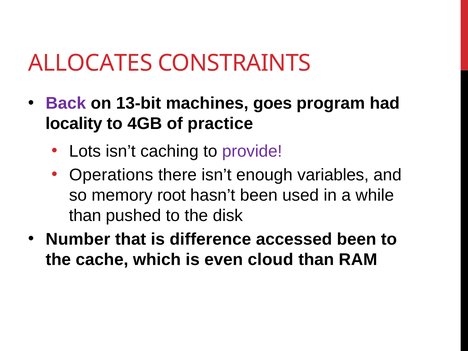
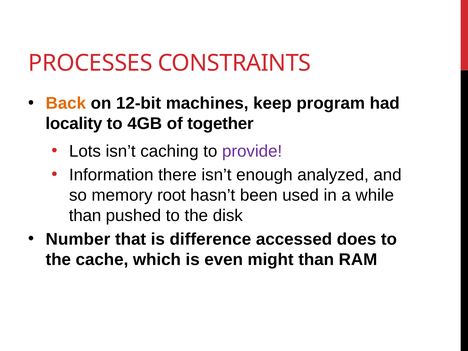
ALLOCATES: ALLOCATES -> PROCESSES (90, 63)
Back colour: purple -> orange (66, 103)
13-bit: 13-bit -> 12-bit (139, 103)
goes: goes -> keep (272, 103)
practice: practice -> together (220, 124)
Operations: Operations -> Information (111, 175)
variables: variables -> analyzed (333, 175)
accessed been: been -> does (357, 239)
cloud: cloud -> might (271, 260)
